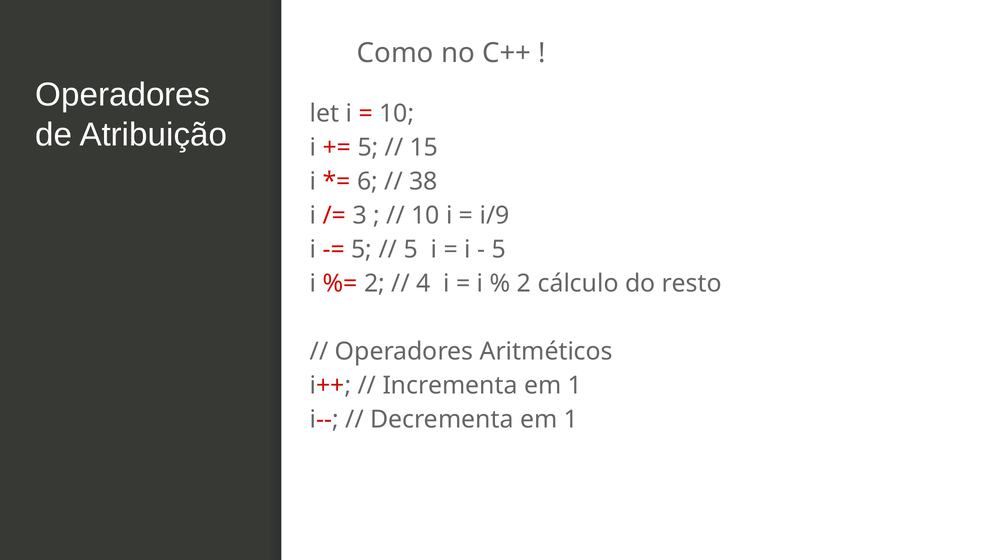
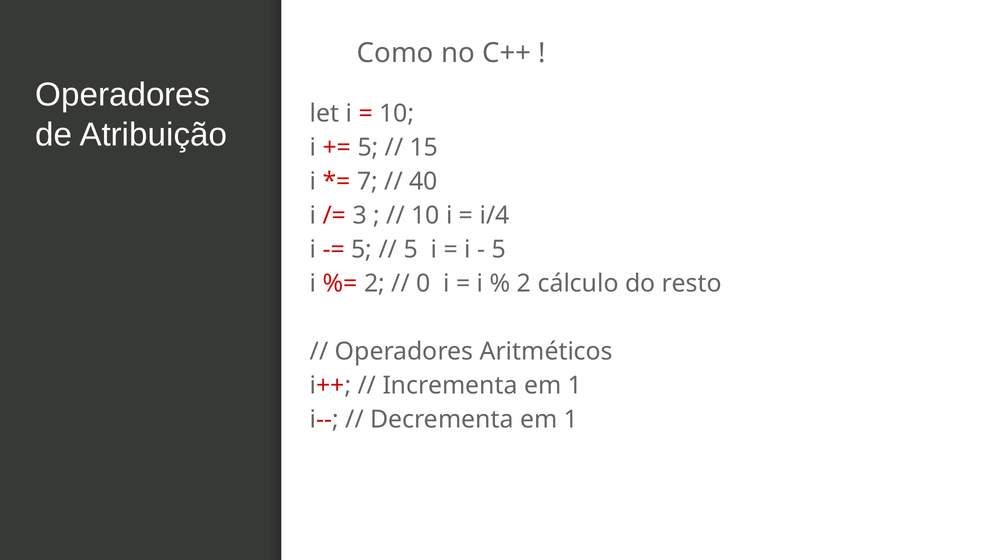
6: 6 -> 7 (367, 181)
38: 38 -> 40 (423, 181)
i/9: i/9 -> i/4 (495, 215)
4: 4 -> 0 (423, 283)
